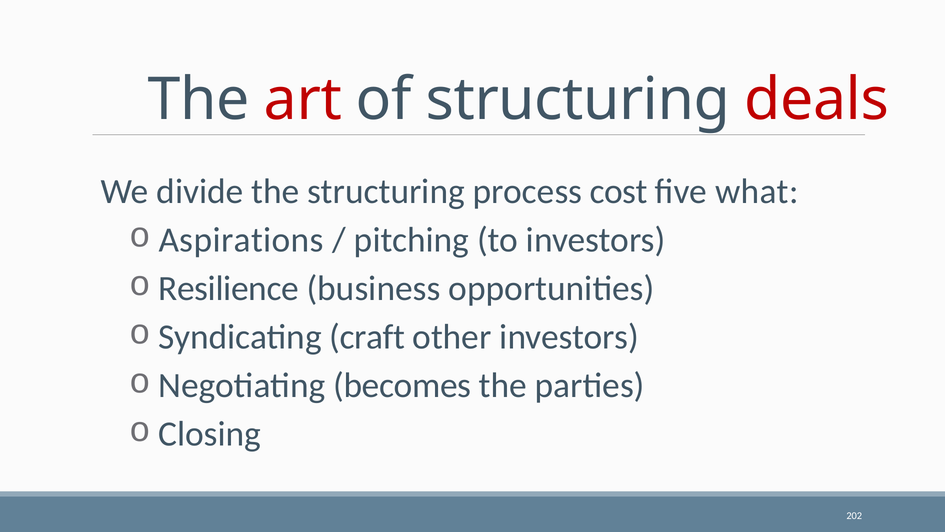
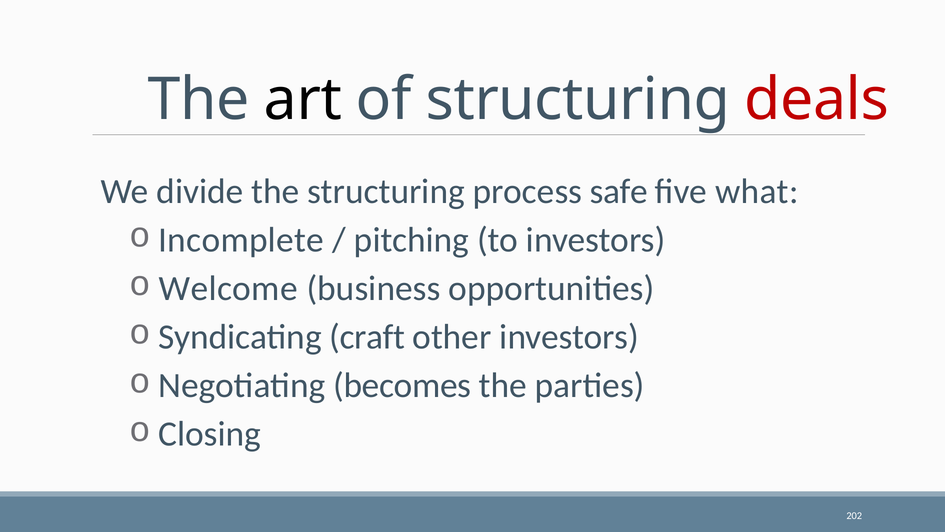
art colour: red -> black (303, 100)
cost: cost -> safe (619, 191)
Aspirations: Aspirations -> Incomplete (241, 240)
Resilience: Resilience -> Welcome (228, 288)
